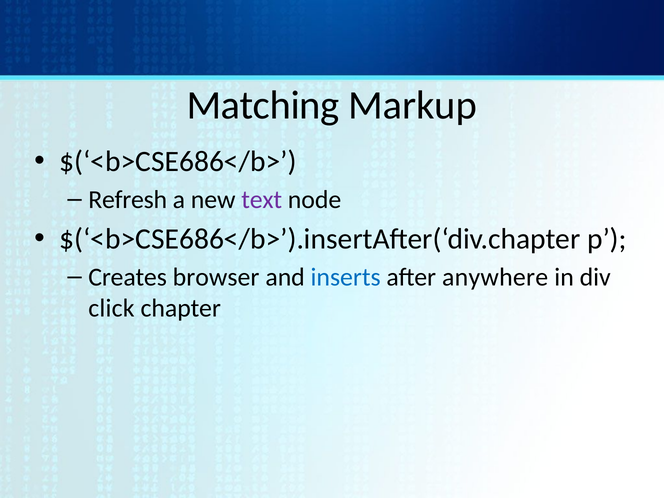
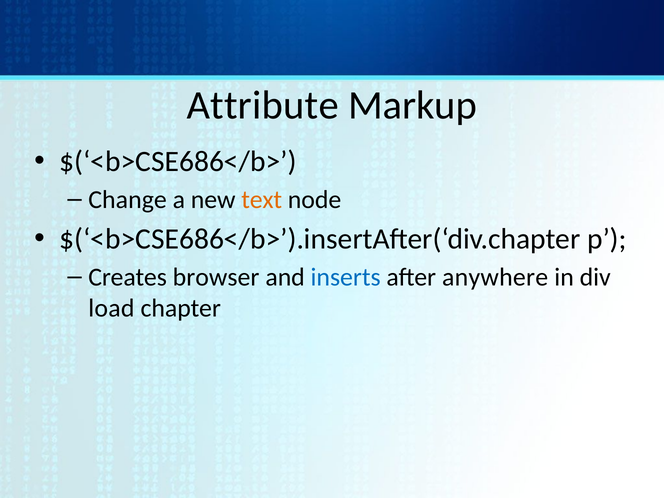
Matching: Matching -> Attribute (263, 105)
Refresh: Refresh -> Change (128, 200)
text colour: purple -> orange (262, 200)
click: click -> load (111, 308)
